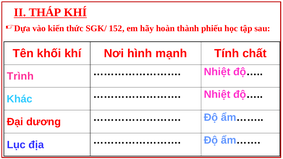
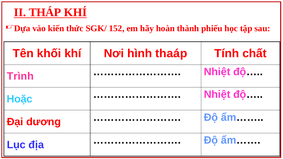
mạnh: mạnh -> thaáp (171, 53)
Khác: Khác -> Hoặc (20, 99)
